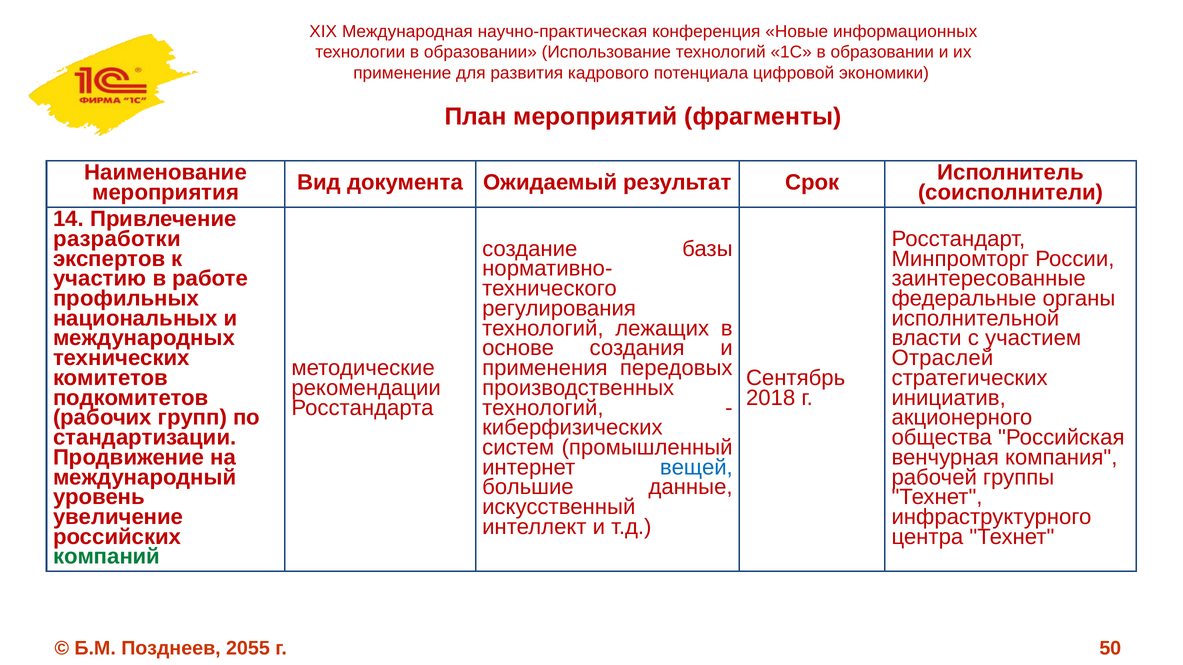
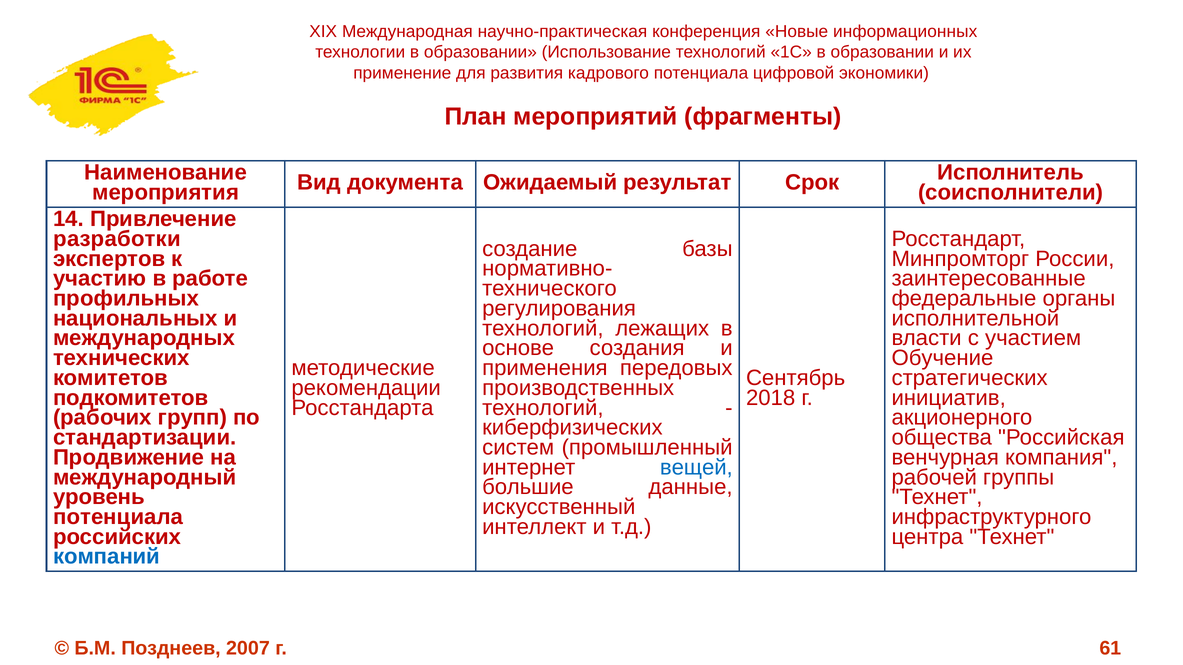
Отраслей: Отраслей -> Обучение (942, 358)
увеличение: увеличение -> потенциала (118, 517)
компаний colour: green -> blue (107, 557)
2055: 2055 -> 2007 (248, 648)
50: 50 -> 61 (1110, 649)
